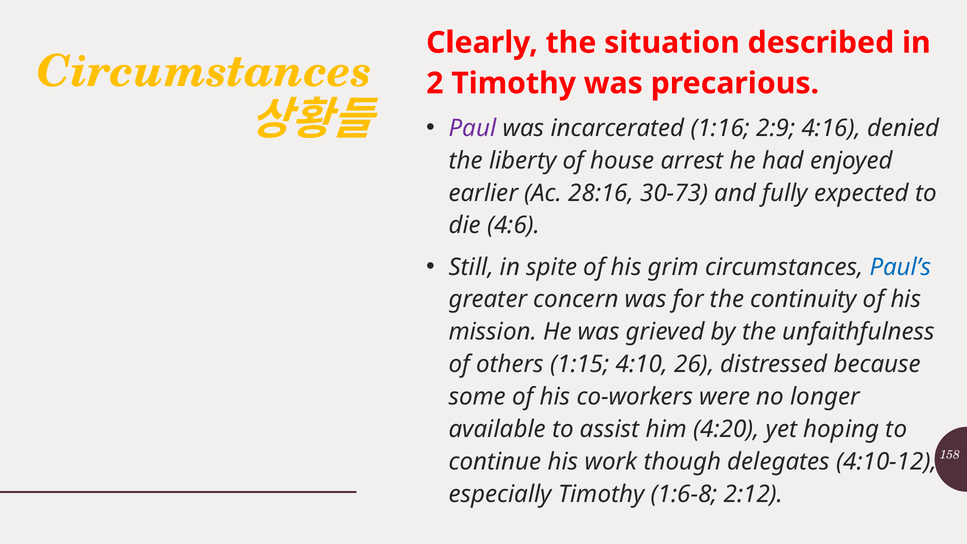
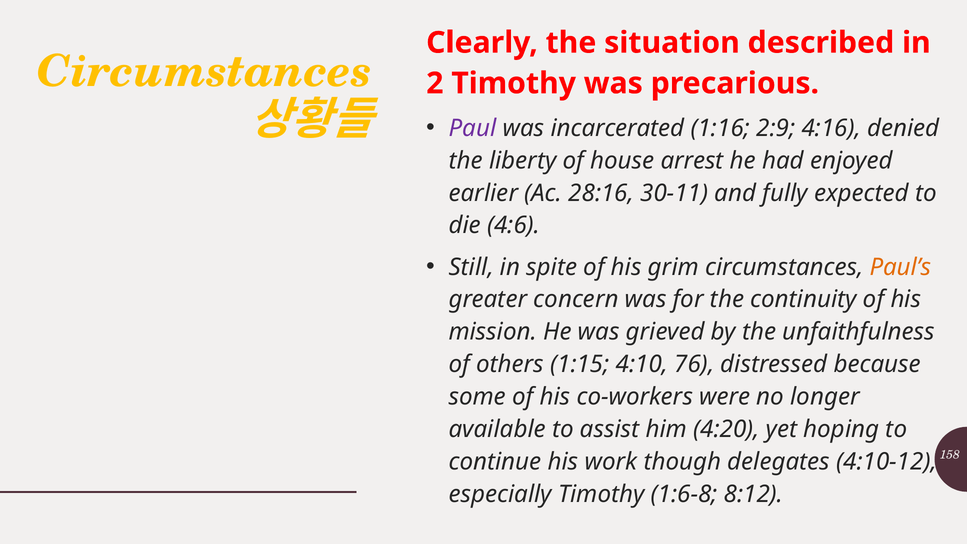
30-73: 30-73 -> 30-11 (674, 193)
Paul’s colour: blue -> orange (901, 267)
26: 26 -> 76 (694, 364)
2:12: 2:12 -> 8:12 (754, 494)
